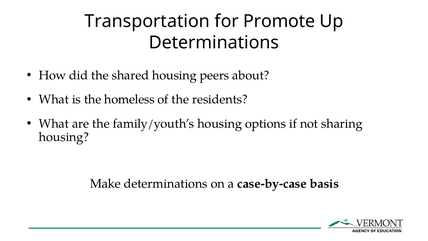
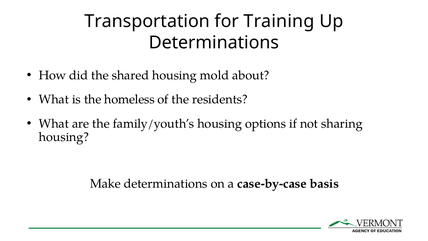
Promote: Promote -> Training (279, 21)
peers: peers -> mold (214, 75)
